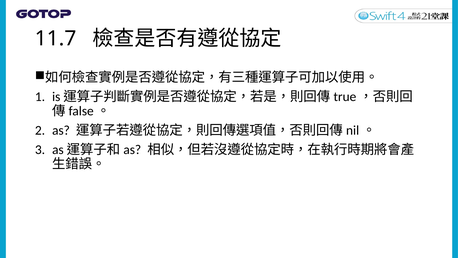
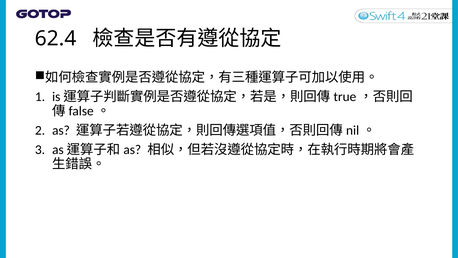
11.7: 11.7 -> 62.4 (56, 38)
